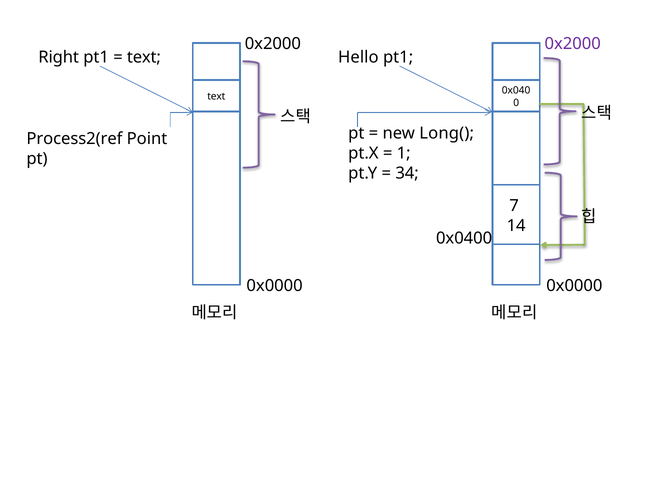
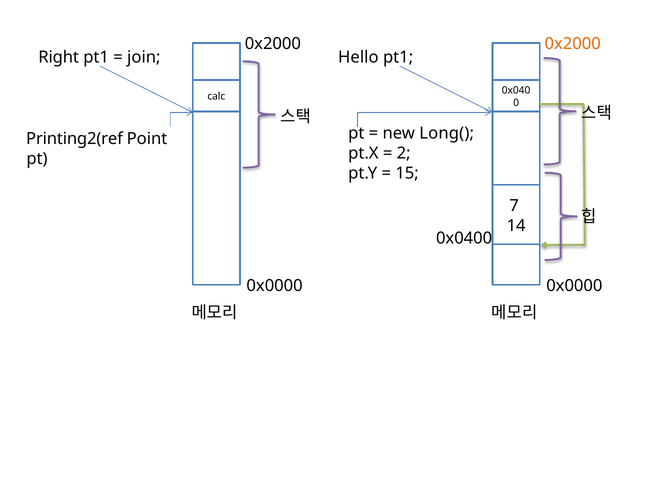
0x2000 colour: purple -> orange (573, 44)
text: text -> join (144, 57)
text: text -> calc (216, 97)
Process2(ref: Process2(ref -> Printing2(ref (74, 139)
1: 1 -> 2 (404, 153)
34: 34 -> 15 (407, 173)
